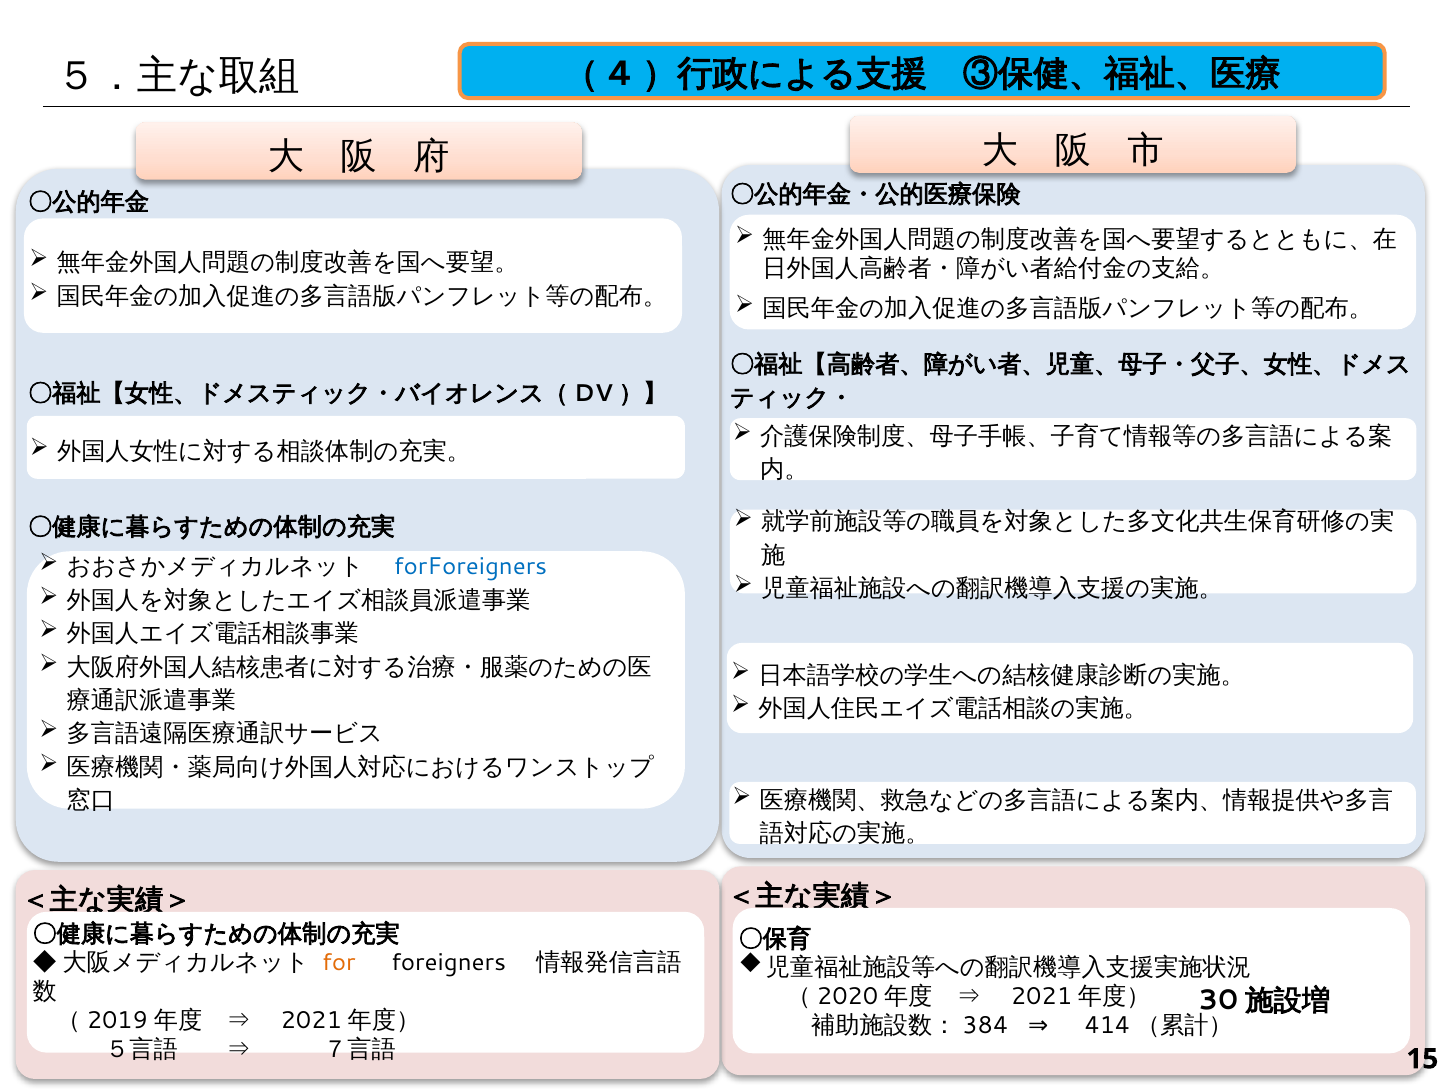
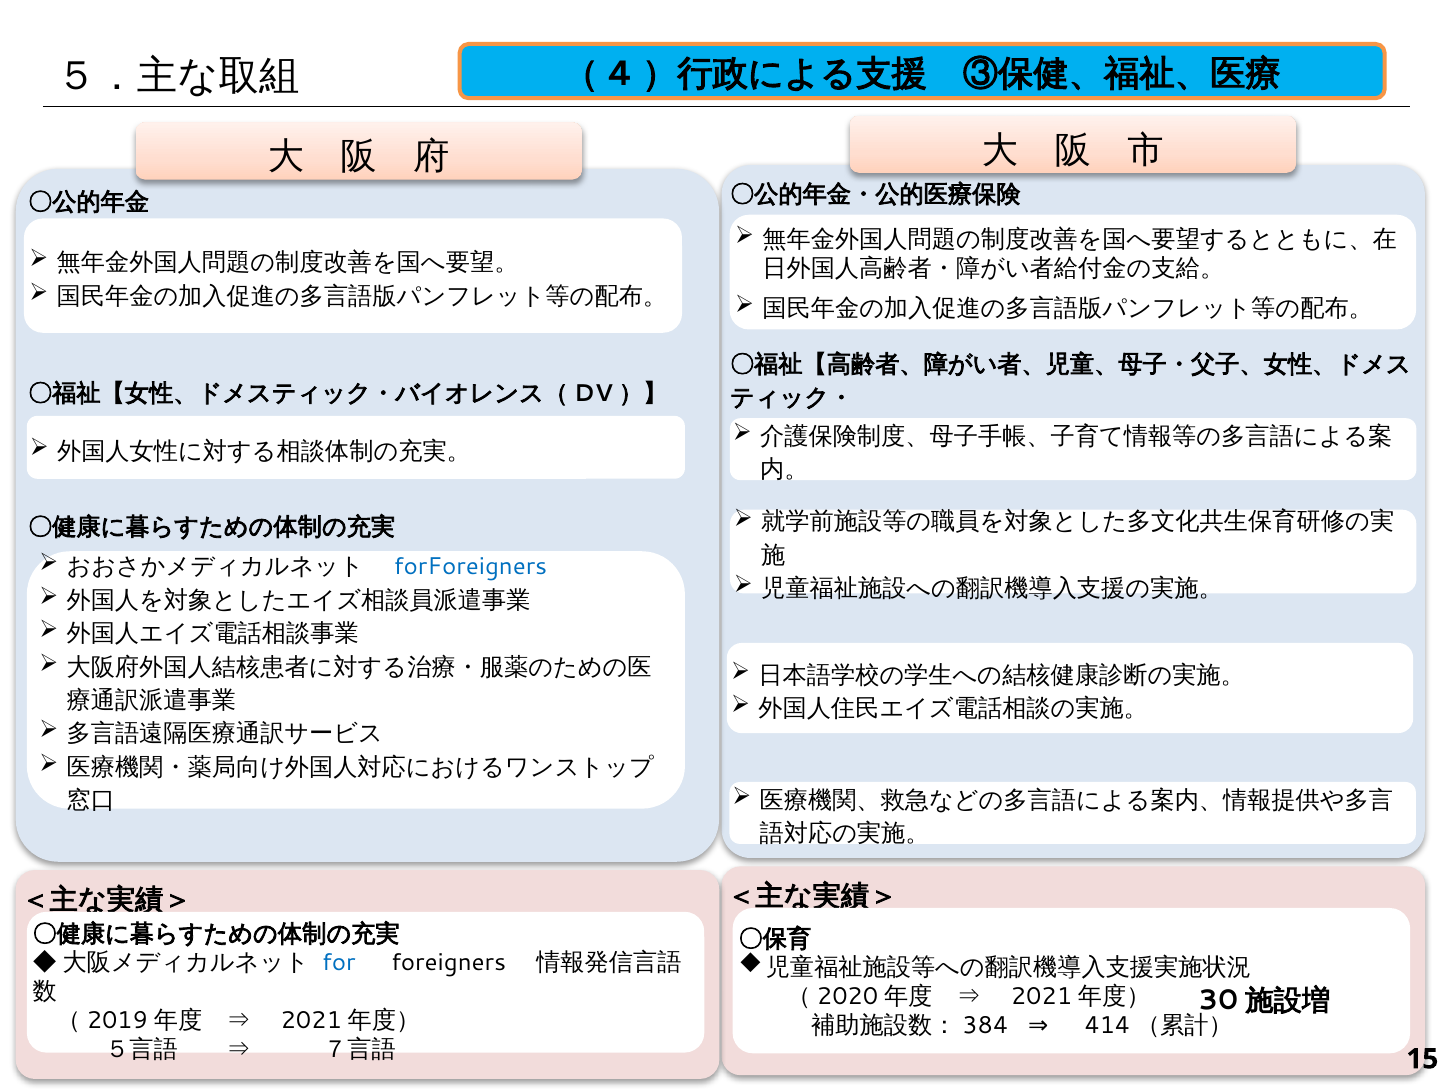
for colour: orange -> blue (339, 963)
